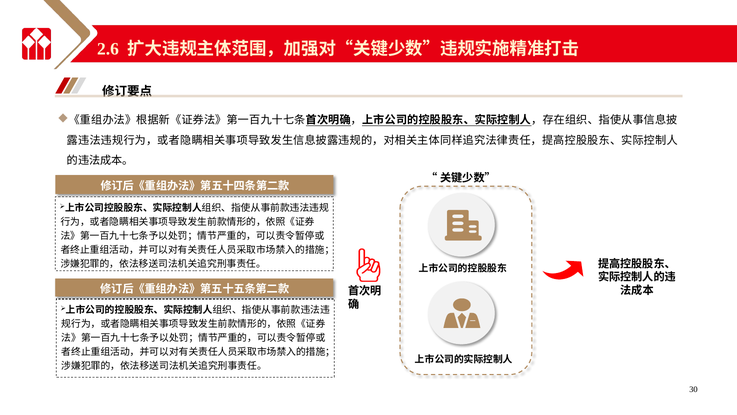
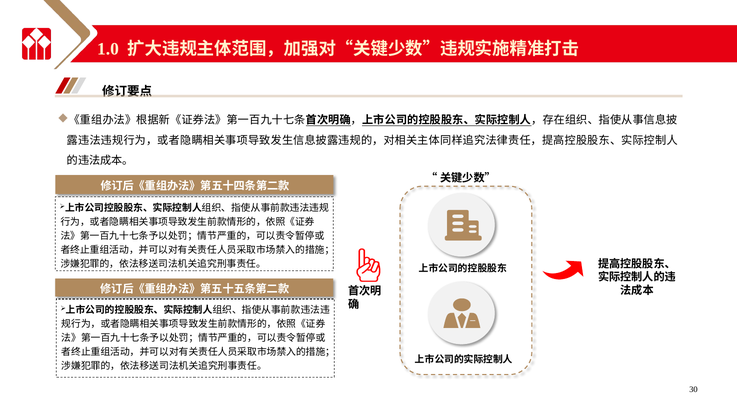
2.6: 2.6 -> 1.0 (108, 49)
